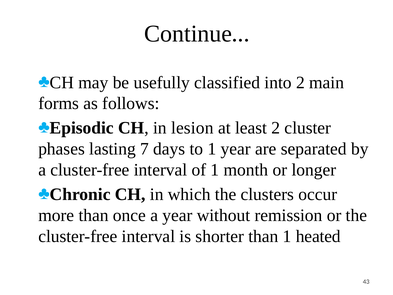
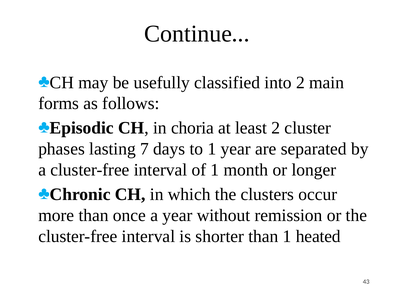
lesion: lesion -> choria (192, 128)
